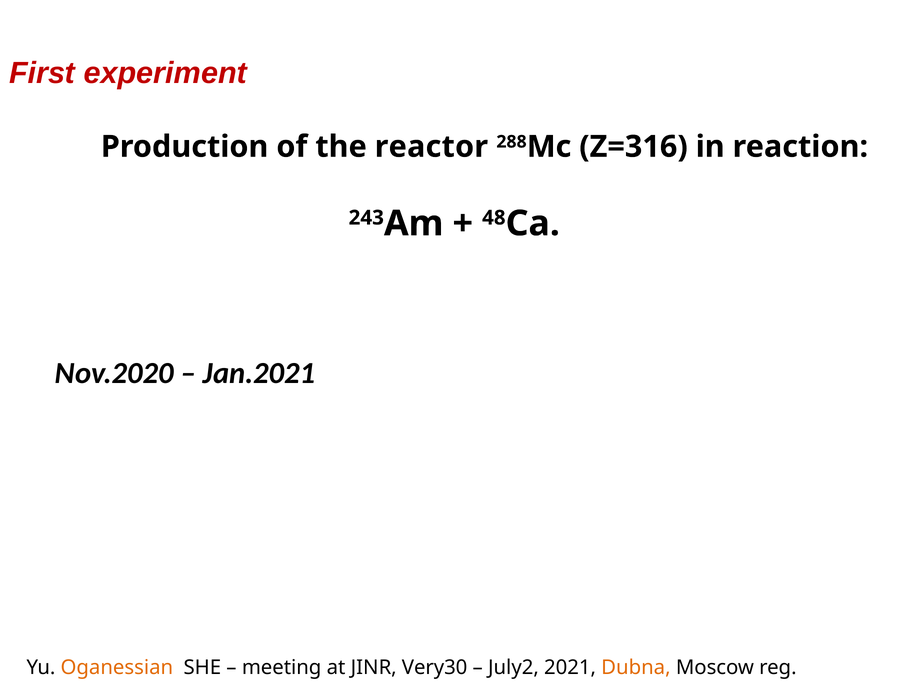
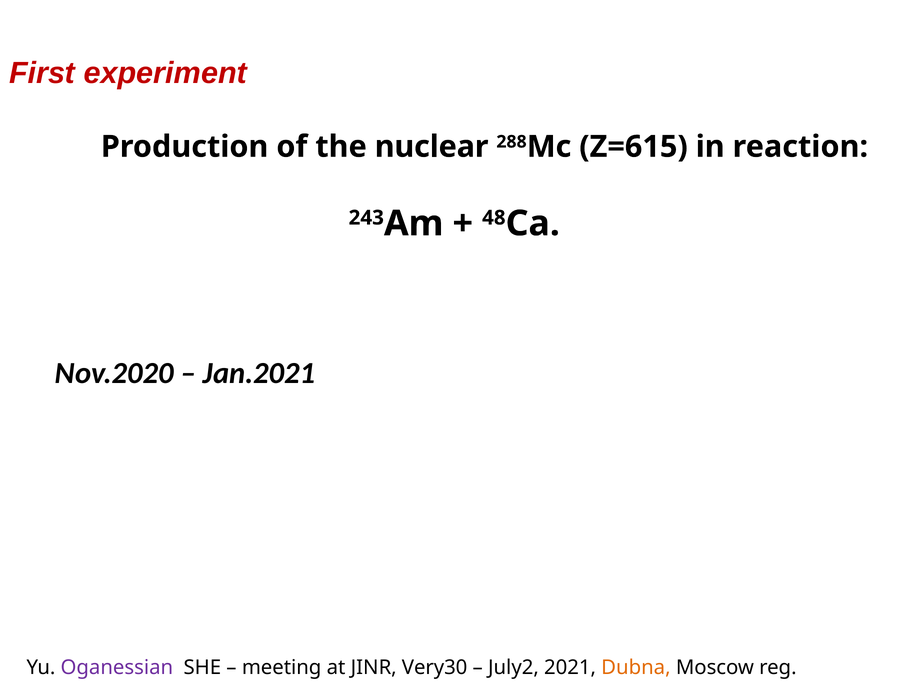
reactor: reactor -> nuclear (432, 147)
Z=316: Z=316 -> Z=615 (634, 147)
Oganessian colour: orange -> purple (117, 668)
